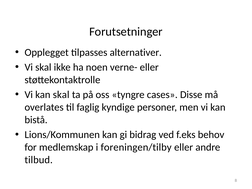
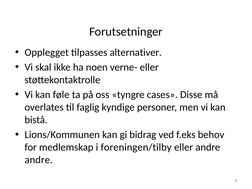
kan skal: skal -> føle (61, 95)
tilbud: tilbud -> andre (39, 160)
